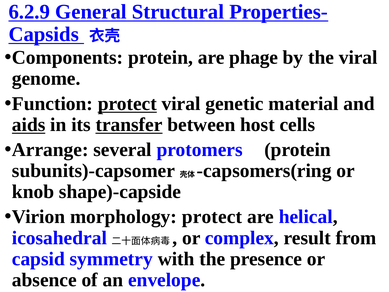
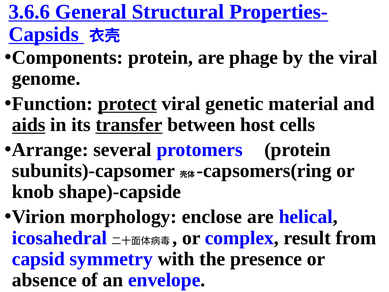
6.2.9: 6.2.9 -> 3.6.6 (29, 12)
morphology protect: protect -> enclose (212, 217)
